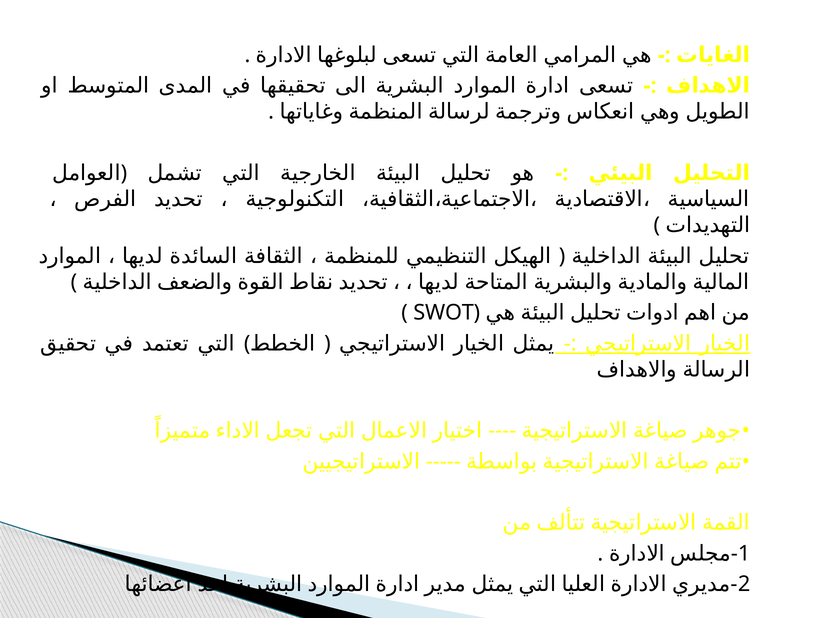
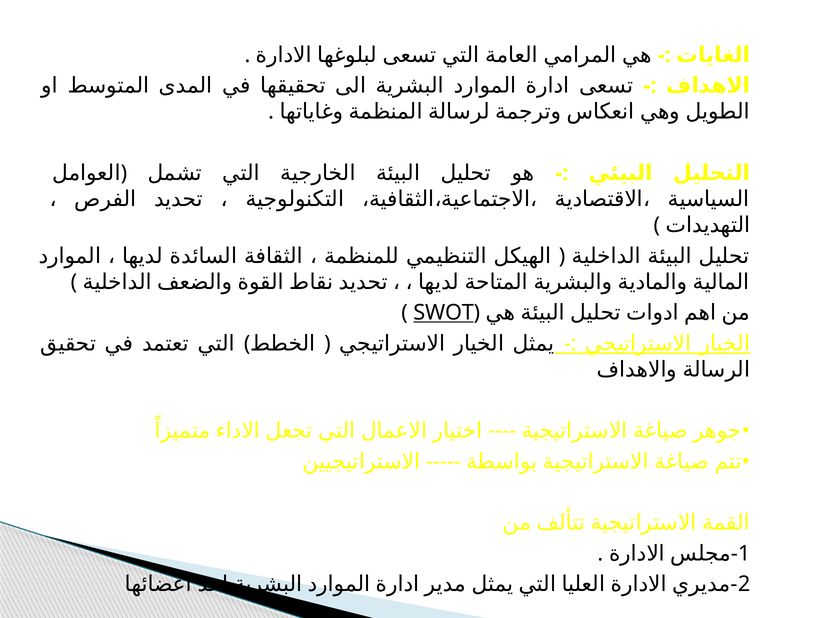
SWOT underline: none -> present (444, 313)
